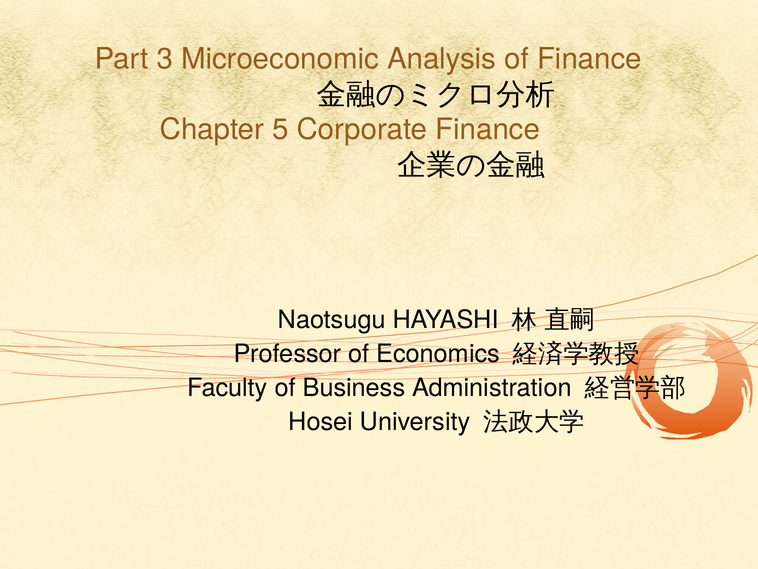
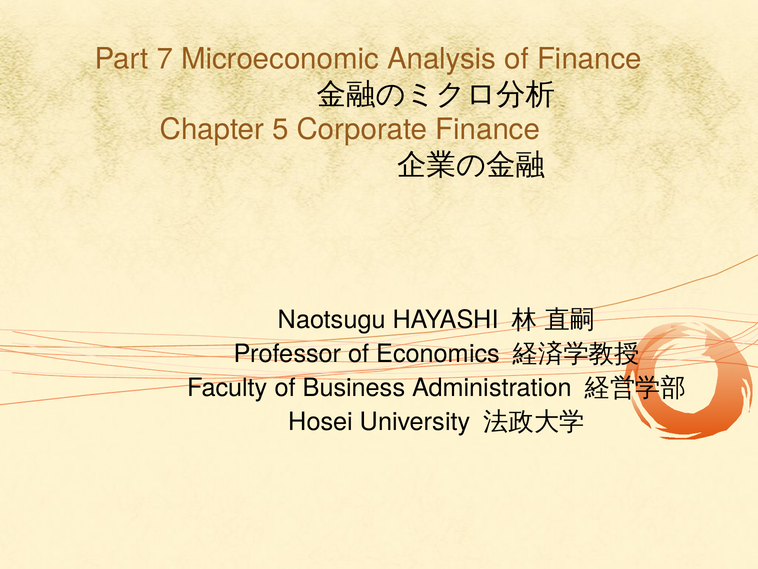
3: 3 -> 7 (165, 59)
